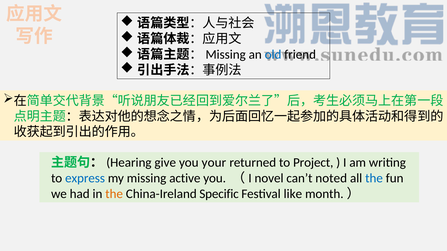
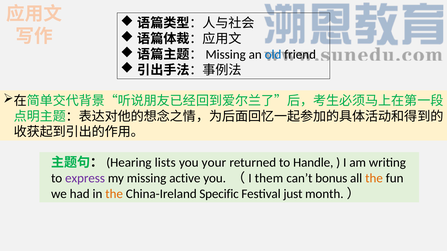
give: give -> lists (165, 163)
Project: Project -> Handle (313, 163)
express colour: blue -> purple (85, 178)
novel: novel -> them (269, 178)
noted: noted -> bonus (331, 178)
the colour: blue -> orange (374, 178)
like: like -> just (293, 194)
